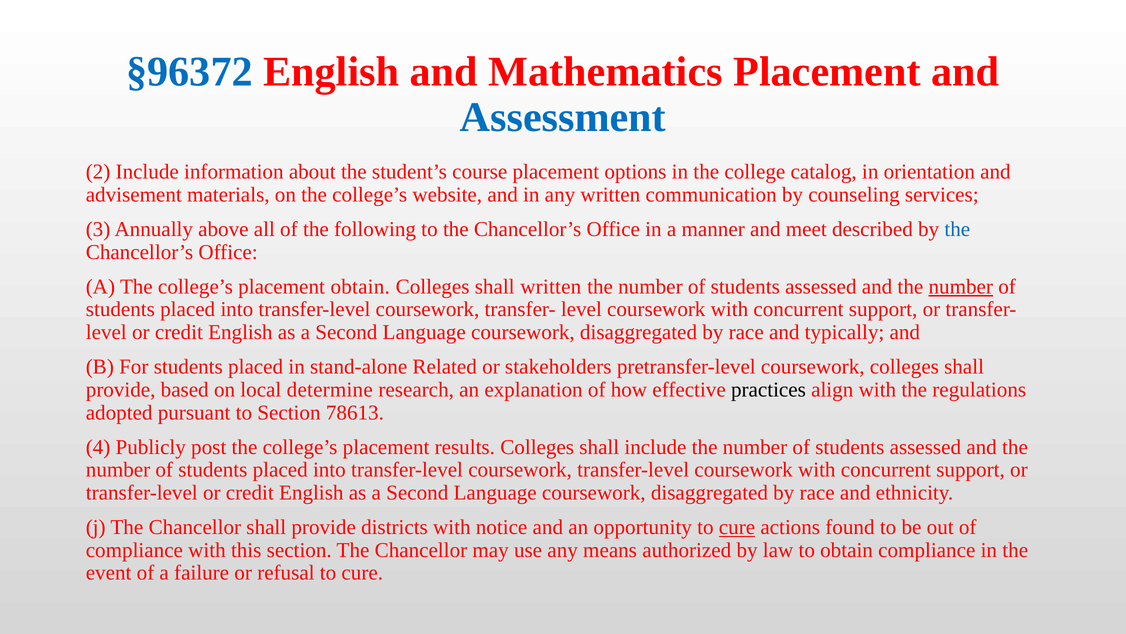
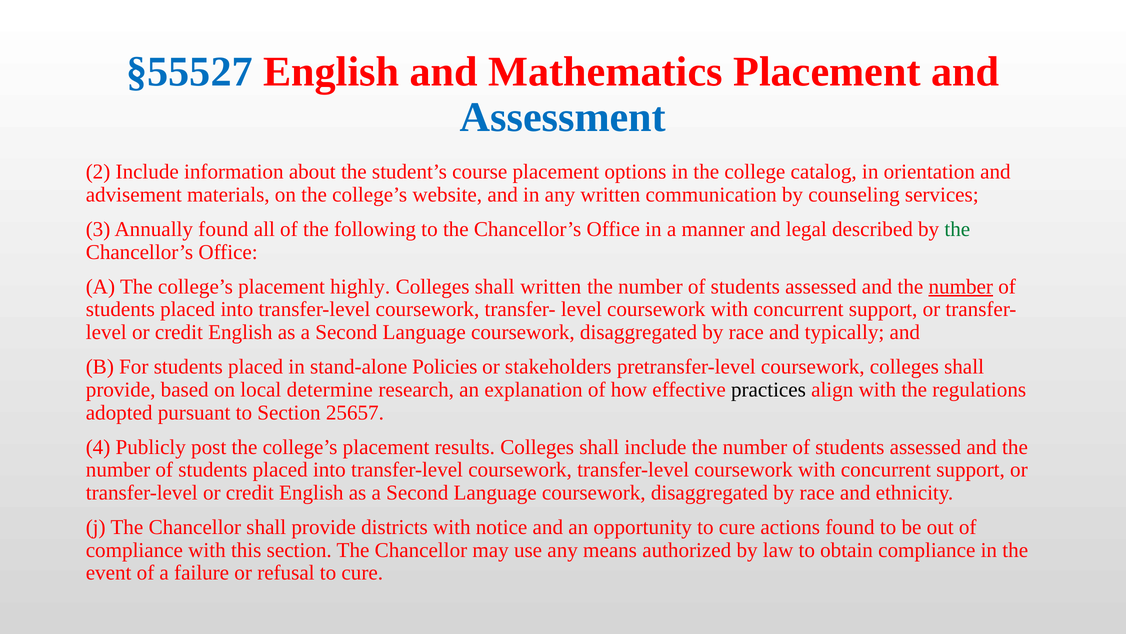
§96372: §96372 -> §55527 (189, 72)
Annually above: above -> found (223, 229)
meet: meet -> legal (806, 229)
the colour: blue -> green (957, 229)
placement obtain: obtain -> highly (360, 286)
Related: Related -> Policies (445, 367)
78613: 78613 -> 25657 (355, 412)
cure underline: present -> none (737, 527)
